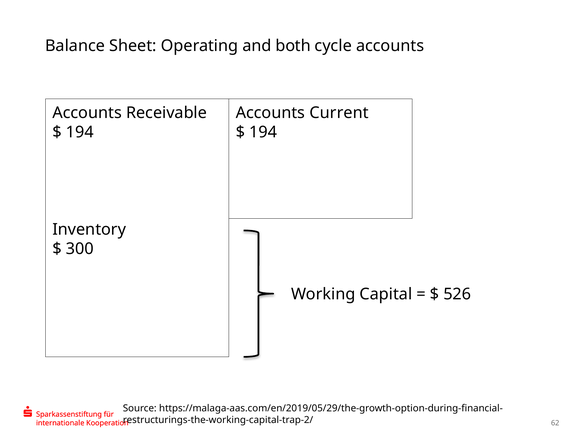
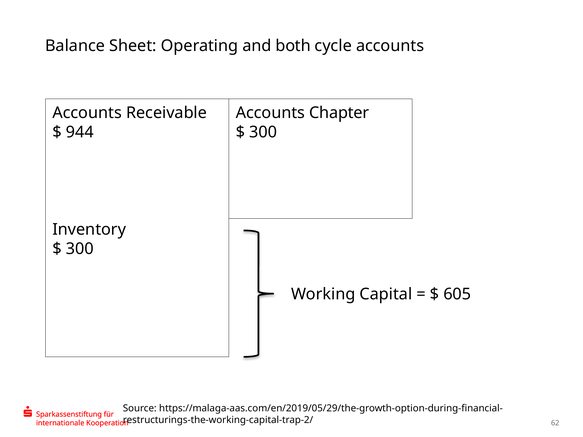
Current: Current -> Chapter (339, 113)
194: 194 -> 300 (263, 132)
194: 194 -> 944 (80, 132)
526: 526 -> 605 (457, 294)
